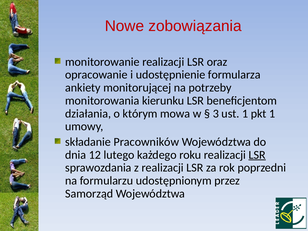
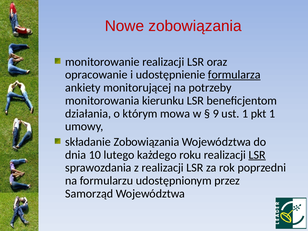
formularza underline: none -> present (234, 75)
3: 3 -> 9 (216, 114)
składanie Pracowników: Pracowników -> Zobowiązania (146, 142)
12: 12 -> 10 (95, 155)
